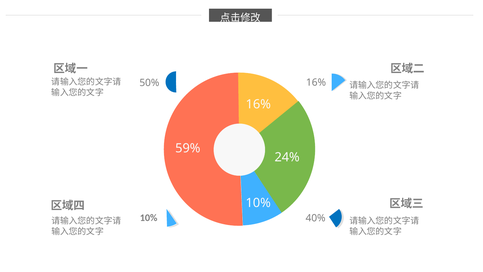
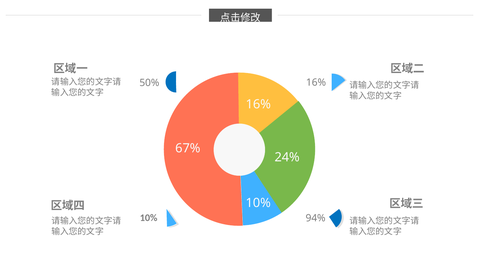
59%: 59% -> 67% (188, 148)
40%: 40% -> 94% (316, 218)
